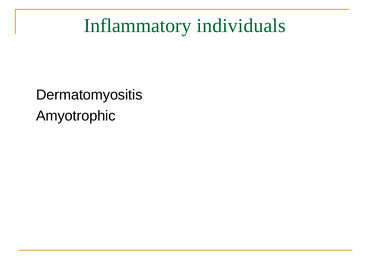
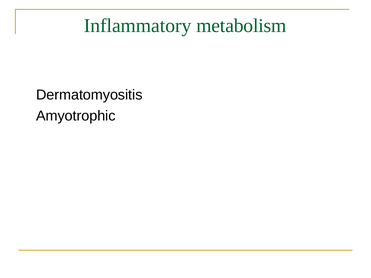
individuals: individuals -> metabolism (241, 26)
